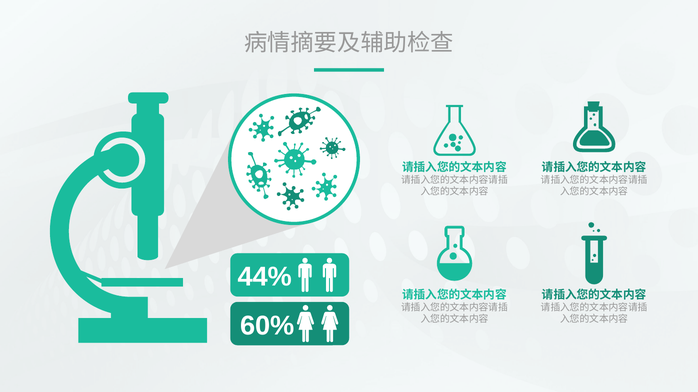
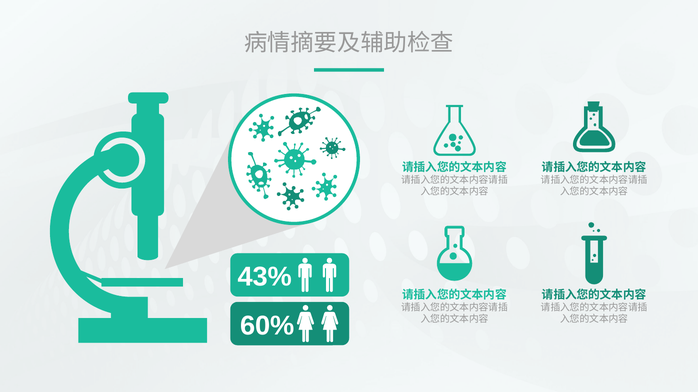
44%: 44% -> 43% (265, 277)
